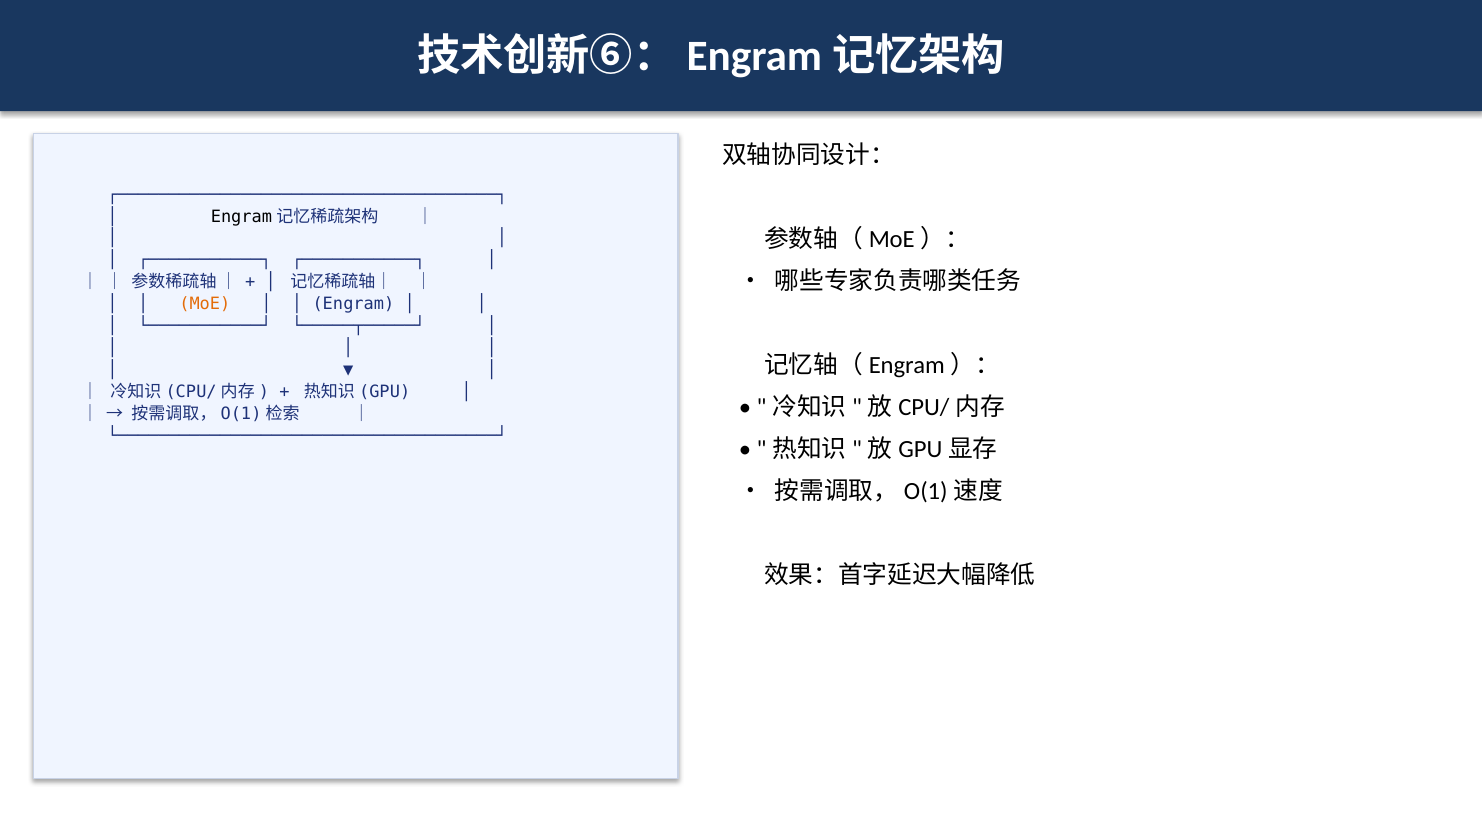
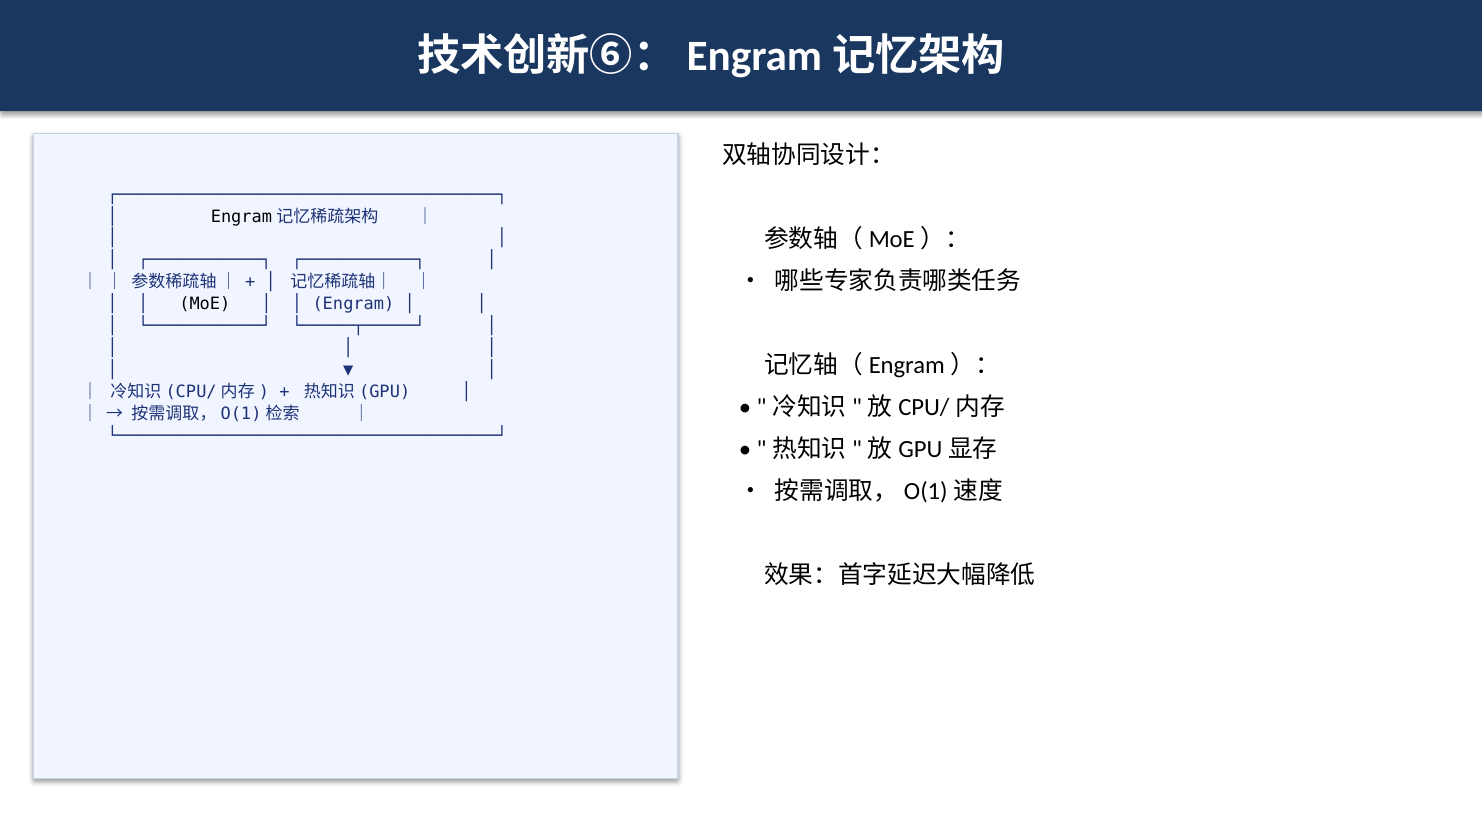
MoE colour: orange -> black (205, 304)
